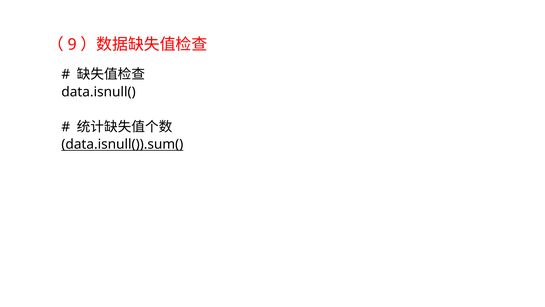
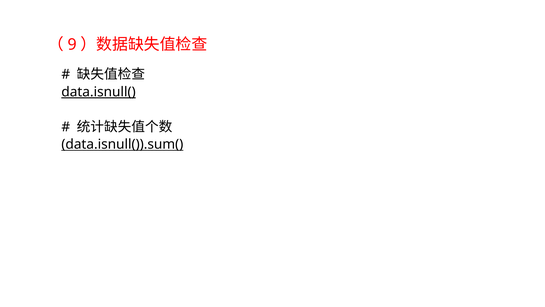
data.isnull( underline: none -> present (99, 92)
